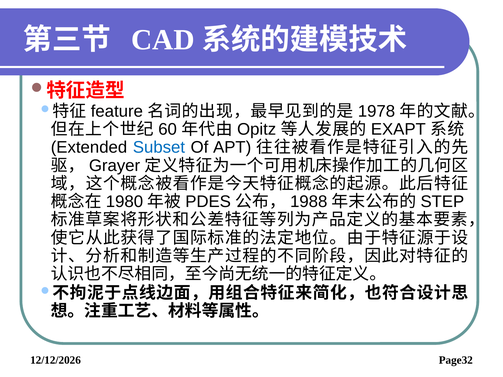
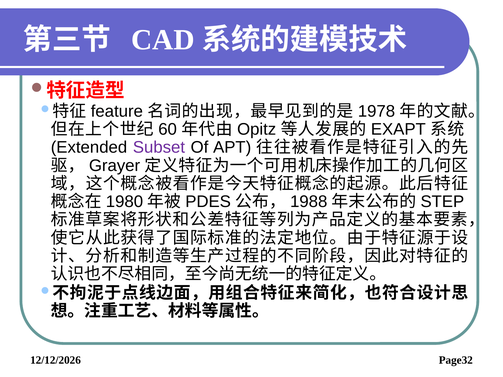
Subset colour: blue -> purple (159, 148)
